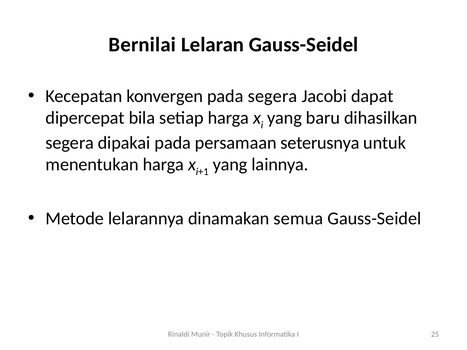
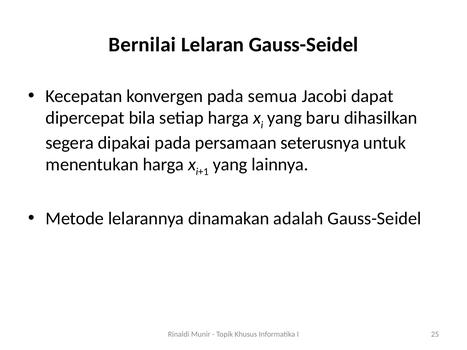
pada segera: segera -> semua (273, 96)
semua: semua -> adalah (298, 219)
